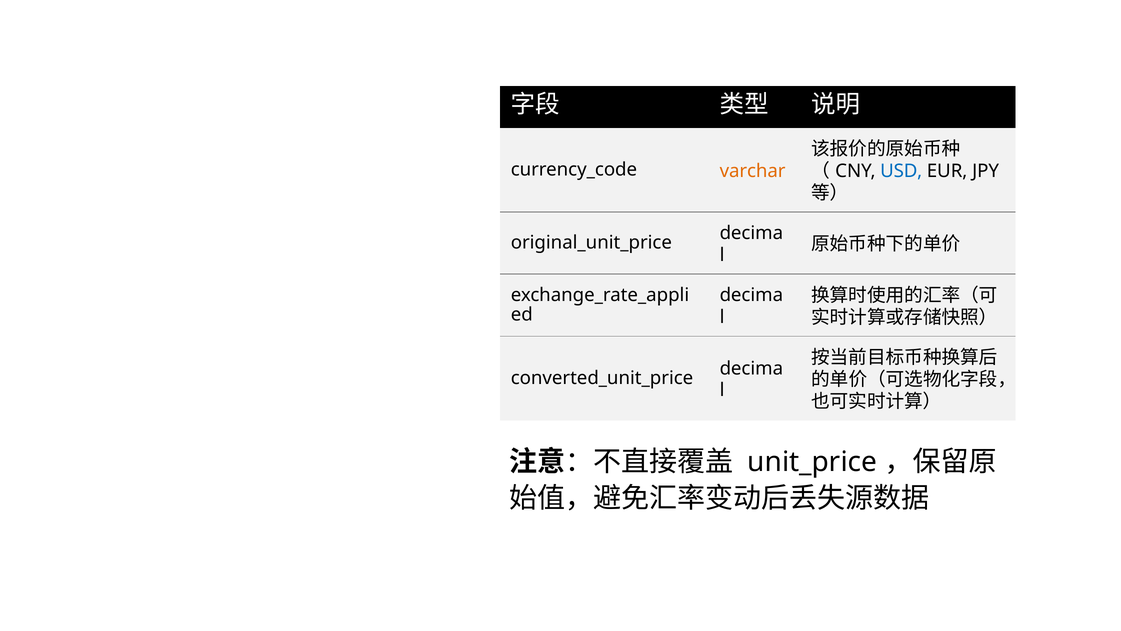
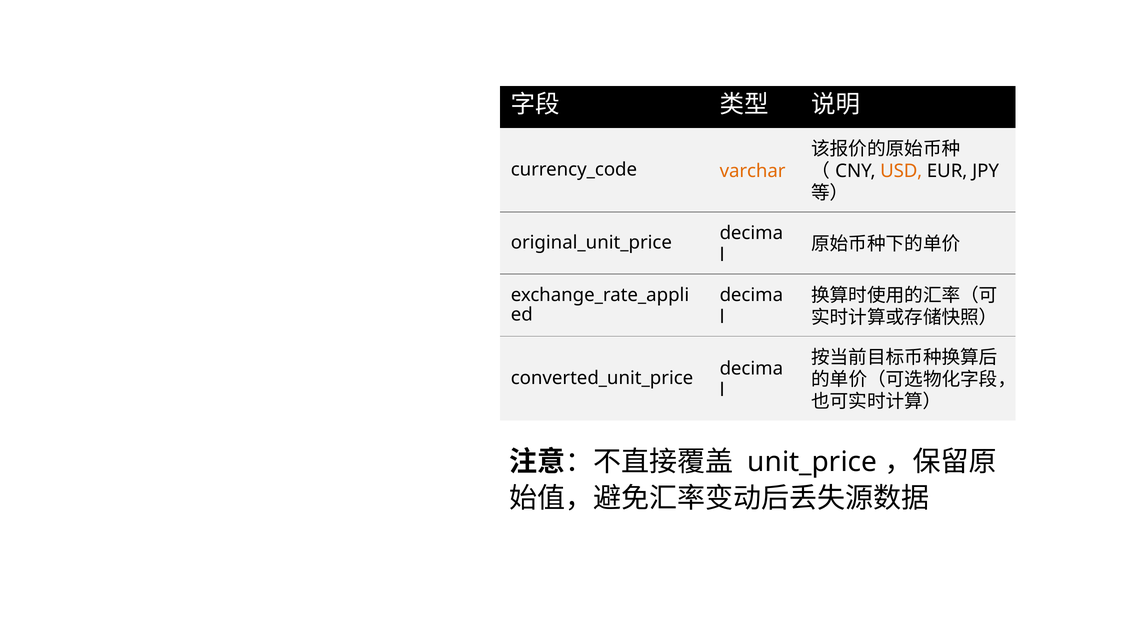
USD colour: blue -> orange (901, 171)
